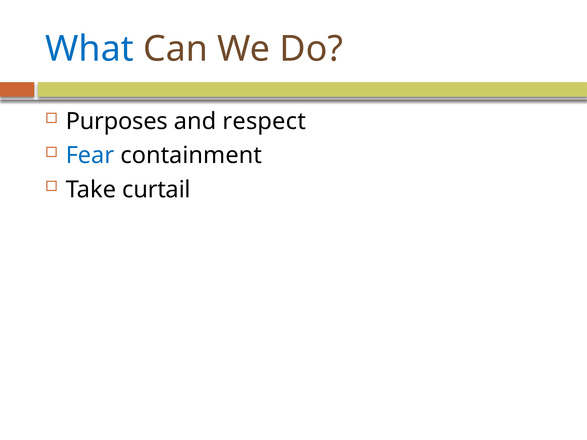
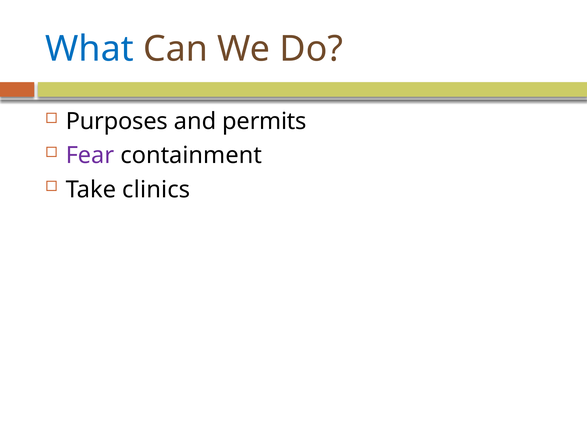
respect: respect -> permits (264, 121)
Fear colour: blue -> purple (90, 156)
curtail: curtail -> clinics (156, 190)
